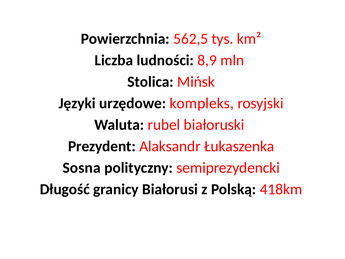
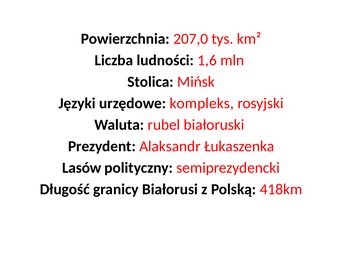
562,5: 562,5 -> 207,0 (191, 39)
8,9: 8,9 -> 1,6 (207, 60)
Sosna: Sosna -> Lasów (82, 168)
